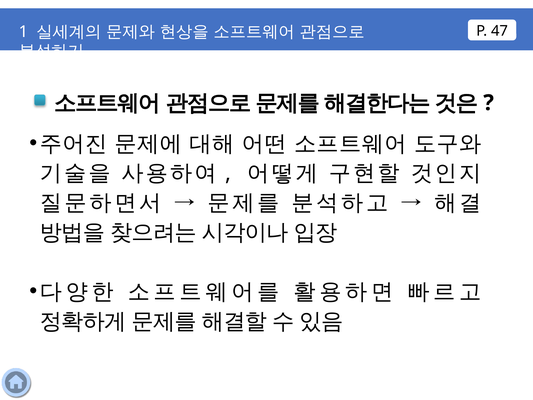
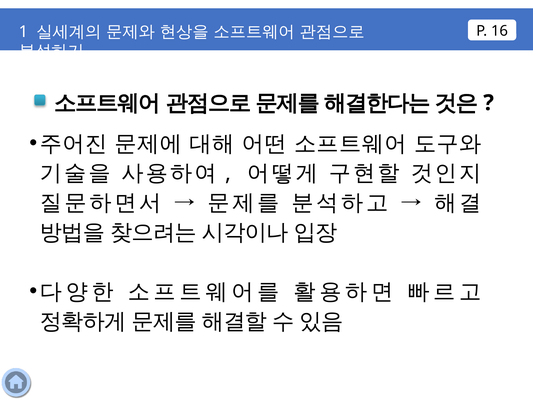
47: 47 -> 16 (499, 31)
